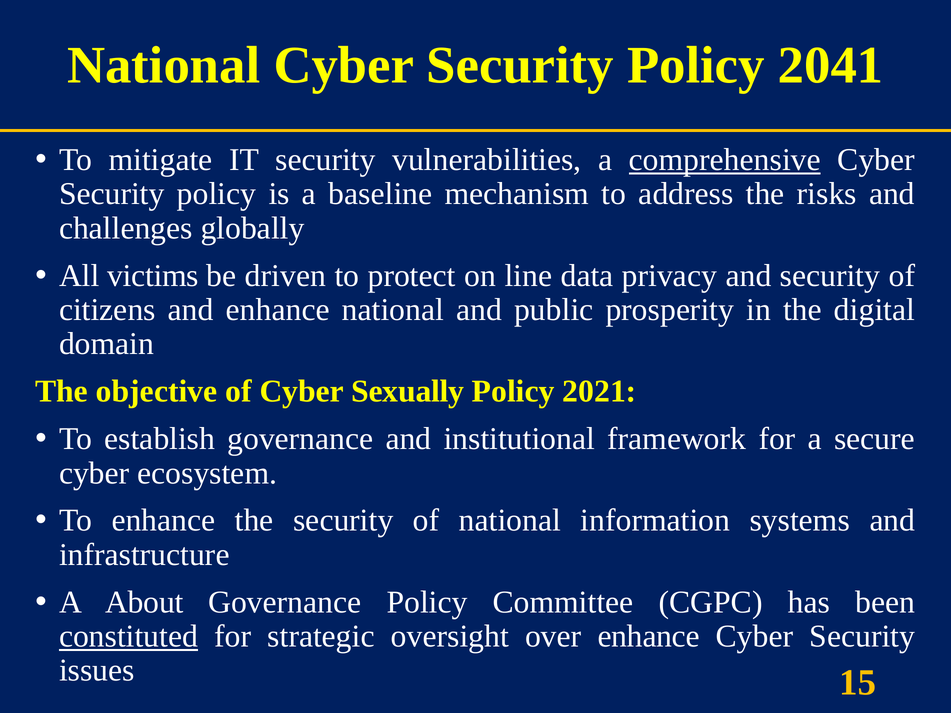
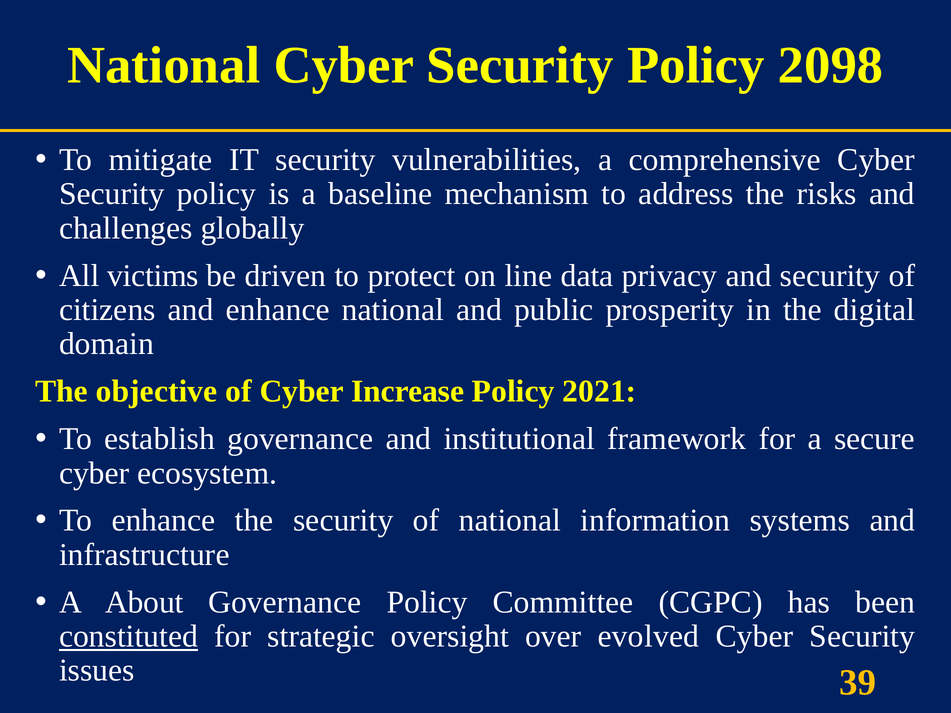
2041: 2041 -> 2098 (831, 66)
comprehensive underline: present -> none (725, 160)
Sexually: Sexually -> Increase (408, 392)
over enhance: enhance -> evolved (648, 637)
15: 15 -> 39 (858, 683)
